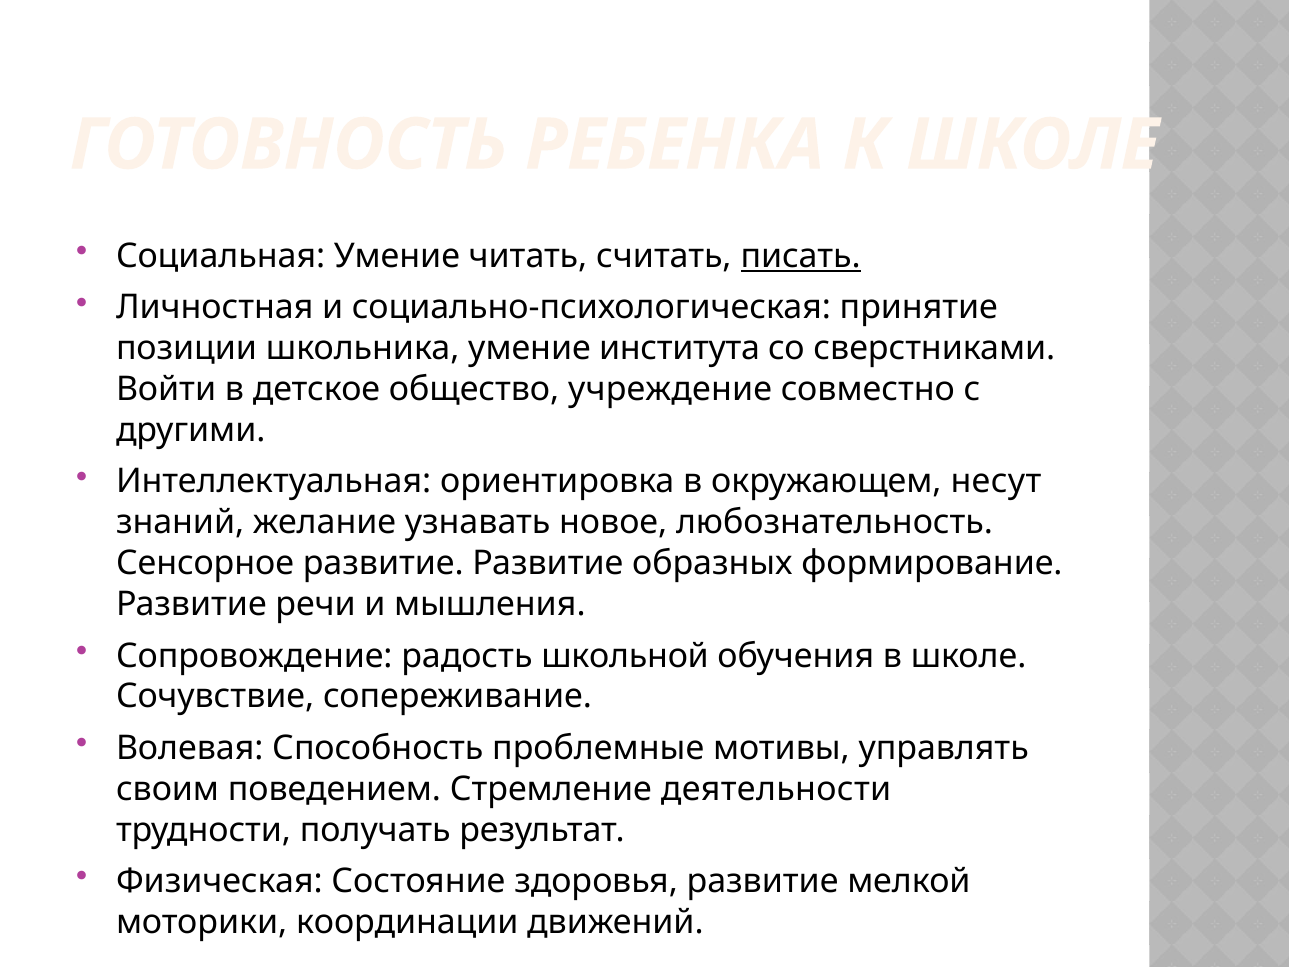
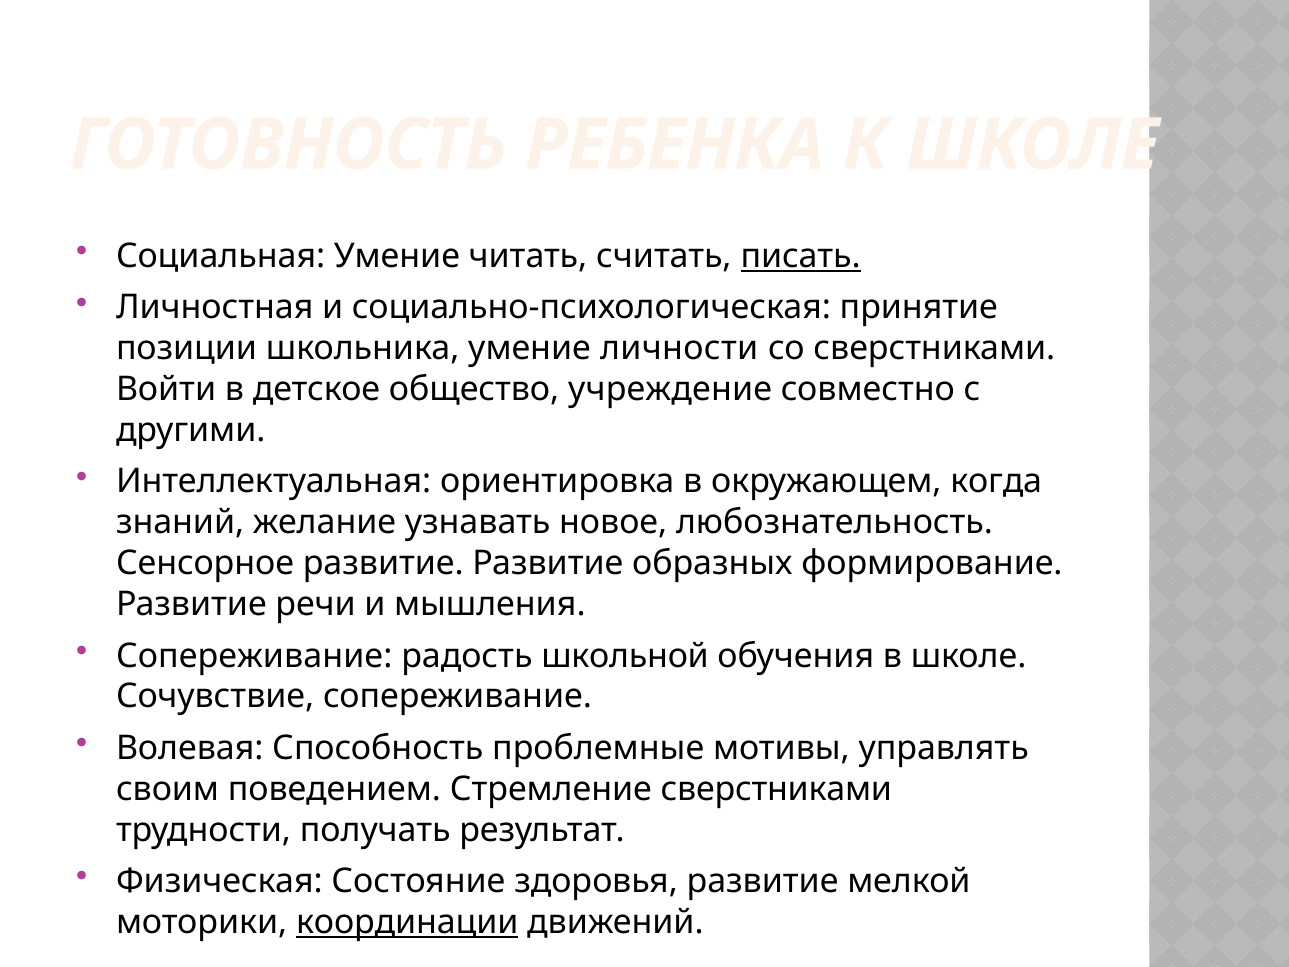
института: института -> личности (679, 348)
несут: несут -> когда (996, 482)
Сопровождение: Сопровождение -> Сопереживание (254, 656)
Стремление деятельности: деятельности -> сверстниками (776, 789)
координации underline: none -> present (407, 922)
